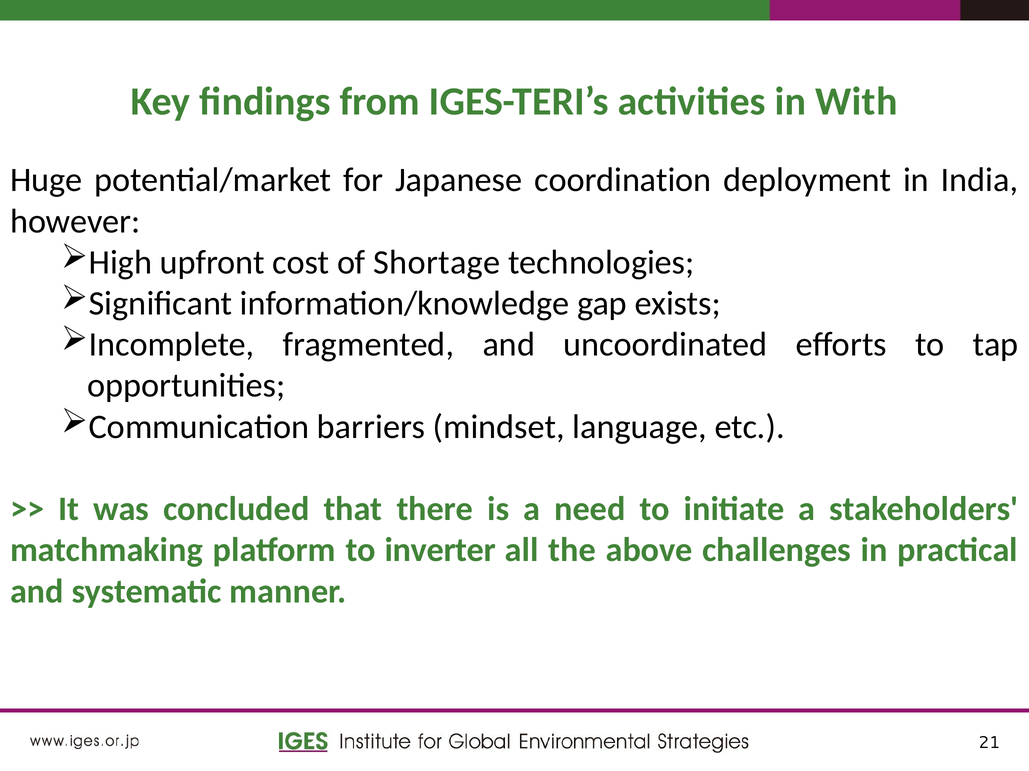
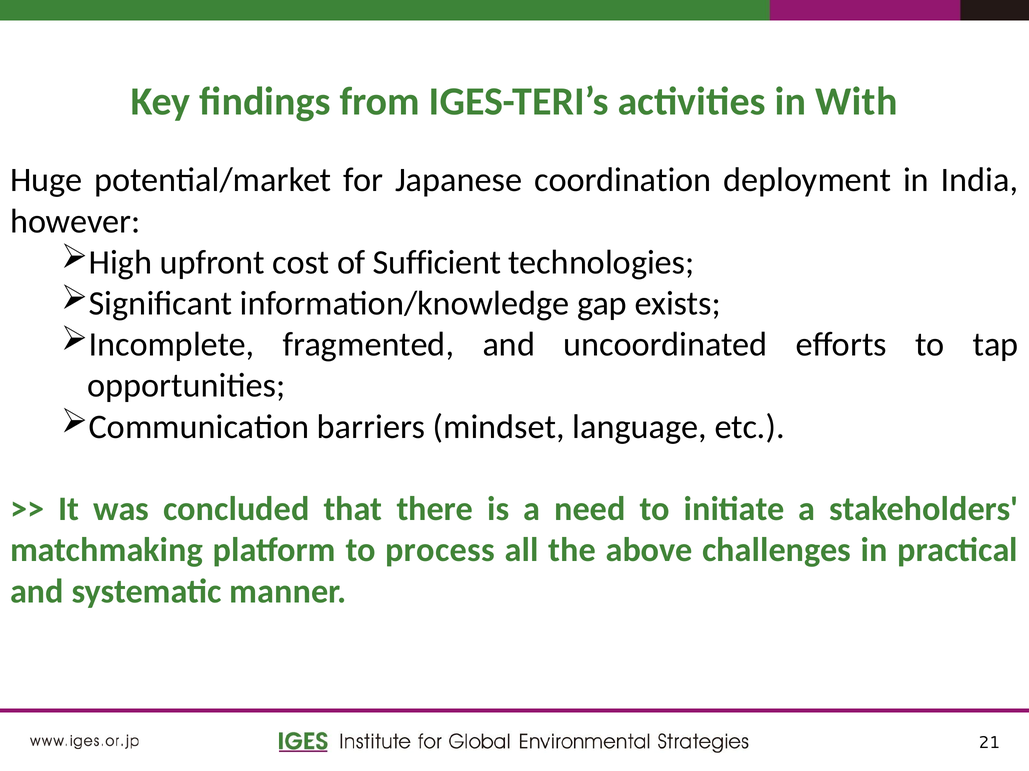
Shortage: Shortage -> Sufficient (437, 263)
inverter: inverter -> process (440, 551)
